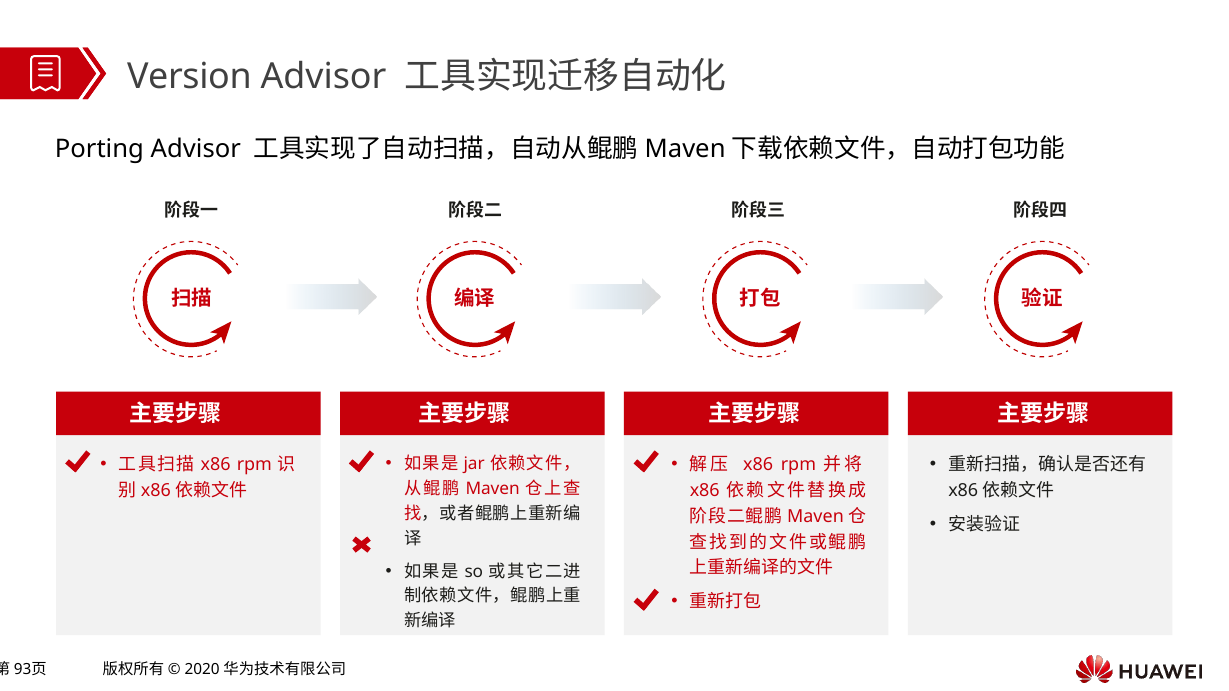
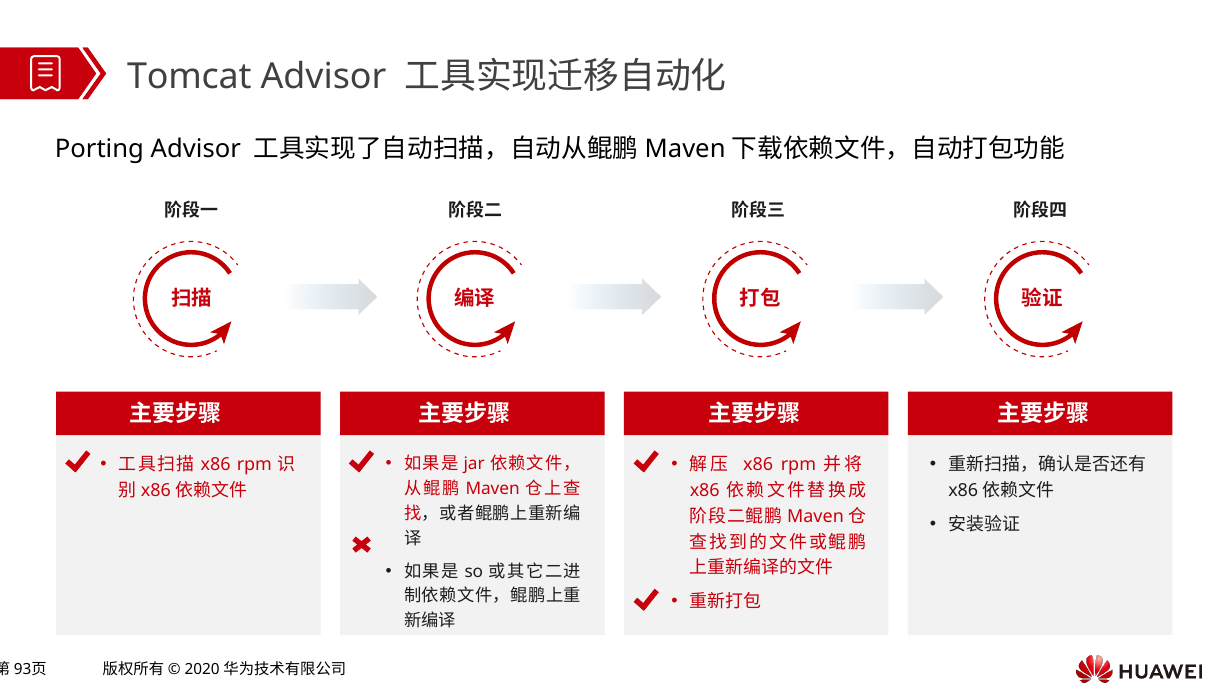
Version: Version -> Tomcat (189, 77)
